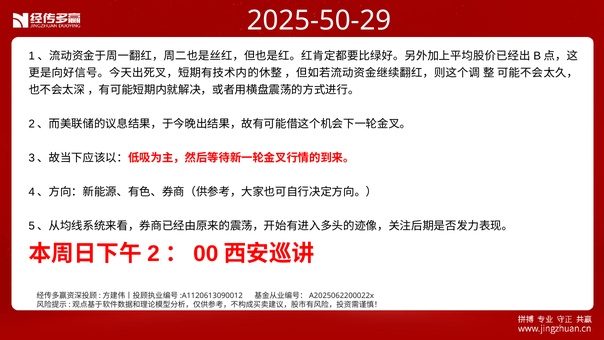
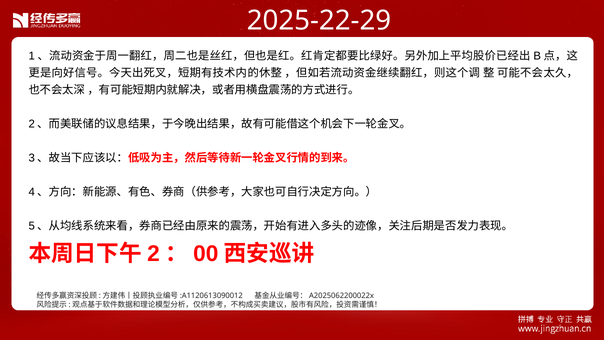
2025-50-29: 2025-50-29 -> 2025-22-29 (319, 21)
